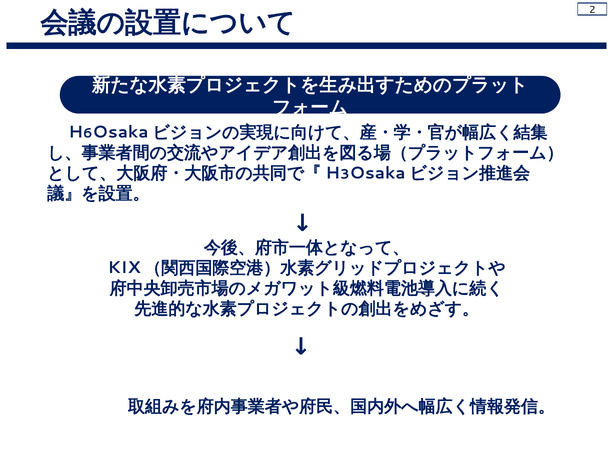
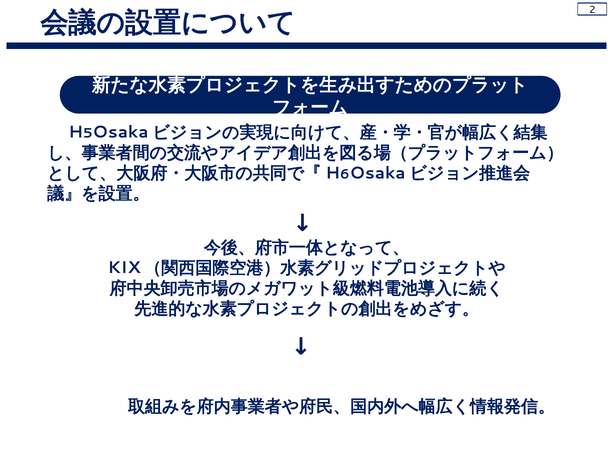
6: 6 -> 5 (88, 134)
3: 3 -> 6 (345, 174)
